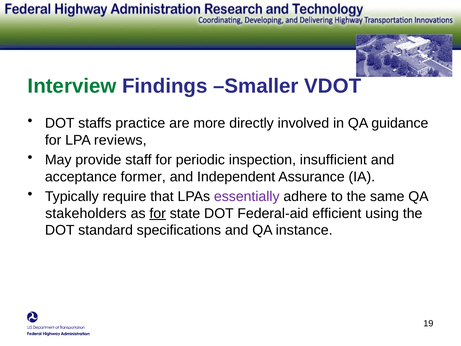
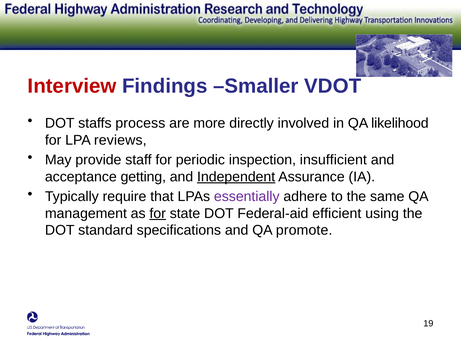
Interview colour: green -> red (72, 86)
practice: practice -> process (140, 123)
guidance: guidance -> likelihood (400, 123)
former: former -> getting (143, 177)
Independent underline: none -> present (236, 177)
stakeholders: stakeholders -> management (86, 213)
instance: instance -> promote (304, 230)
